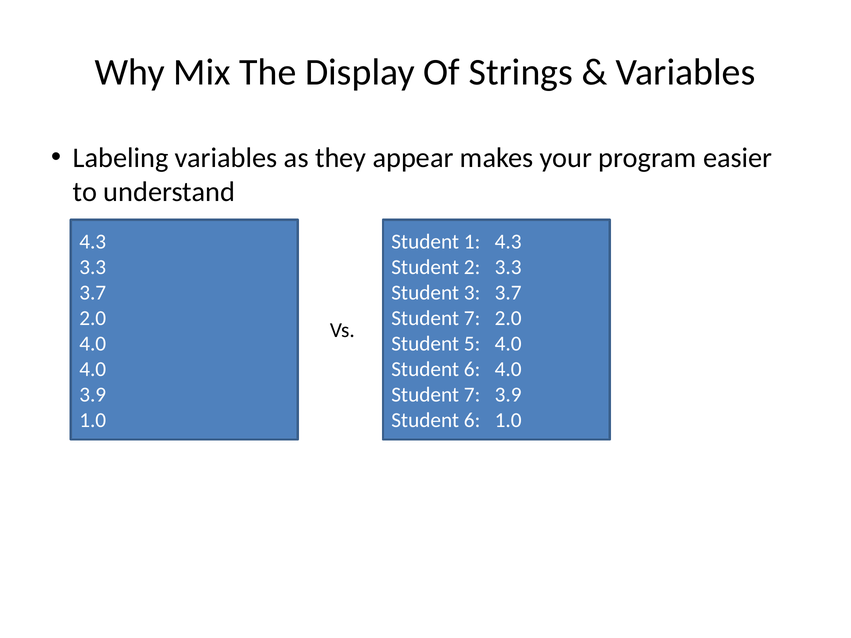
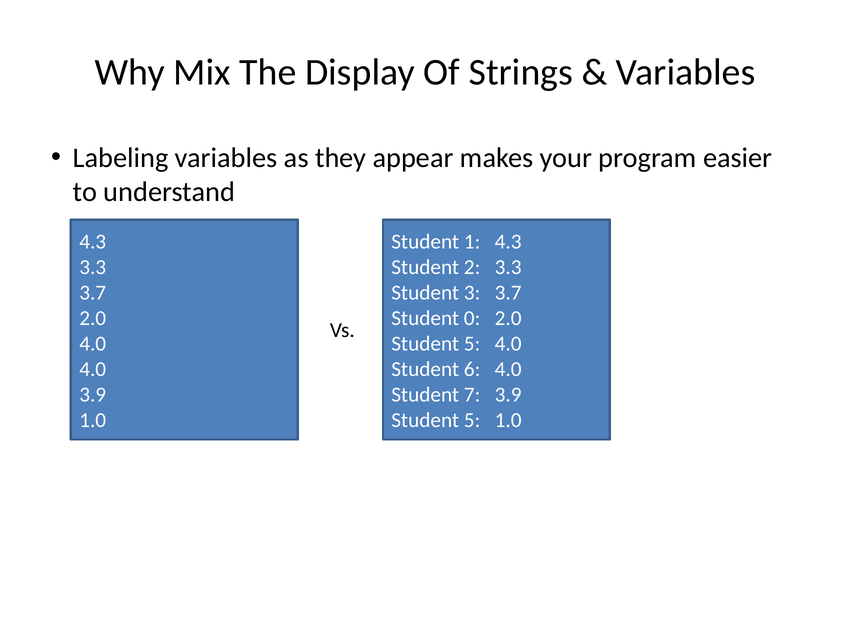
7: 7 -> 0 (472, 318)
6: 6 -> 5 (472, 421)
